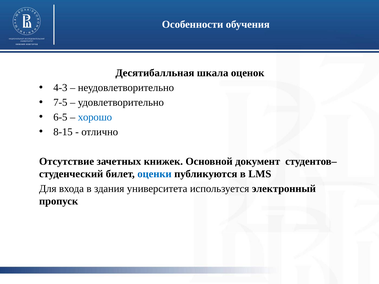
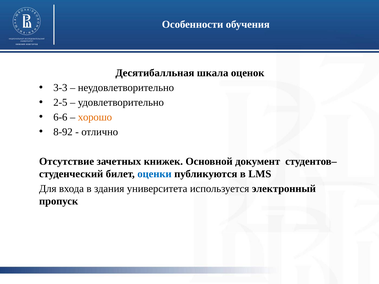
4-3: 4-3 -> 3-3 (60, 88)
7-5: 7-5 -> 2-5 (60, 102)
6-5: 6-5 -> 6-6 (60, 117)
хорошо colour: blue -> orange (95, 117)
8-15: 8-15 -> 8-92 (63, 132)
